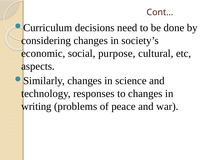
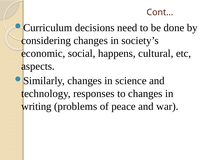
purpose: purpose -> happens (117, 53)
